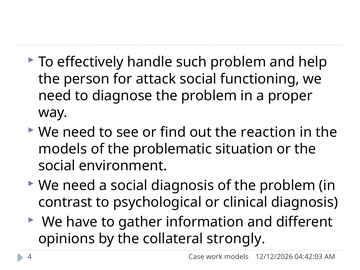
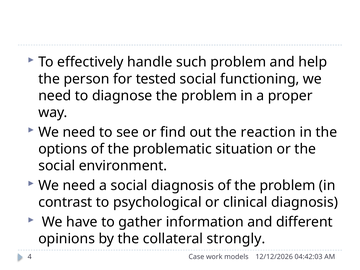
attack: attack -> tested (156, 79)
models: models -> options (63, 149)
